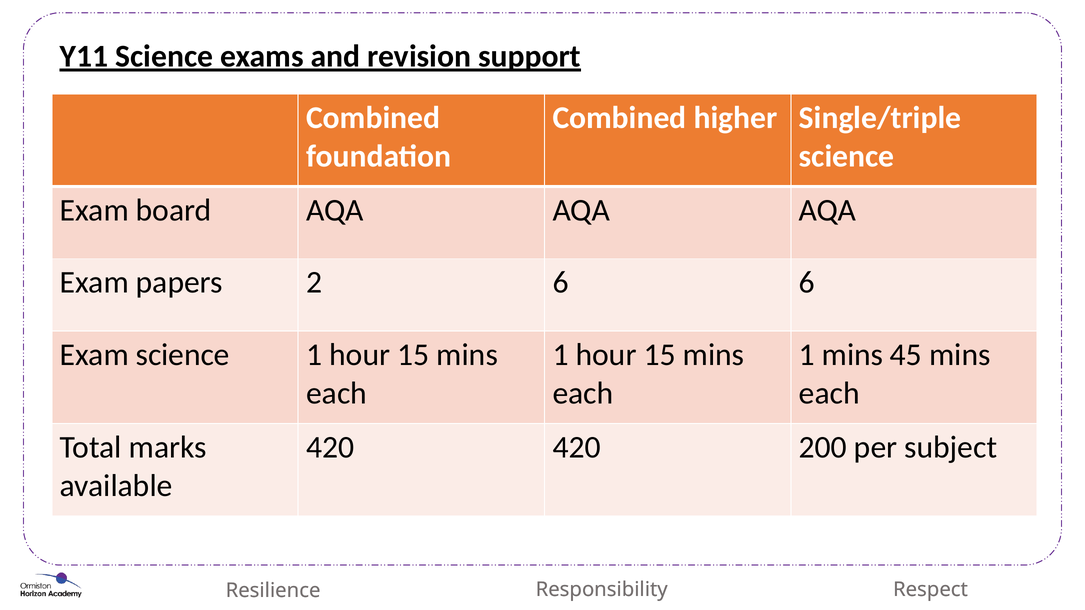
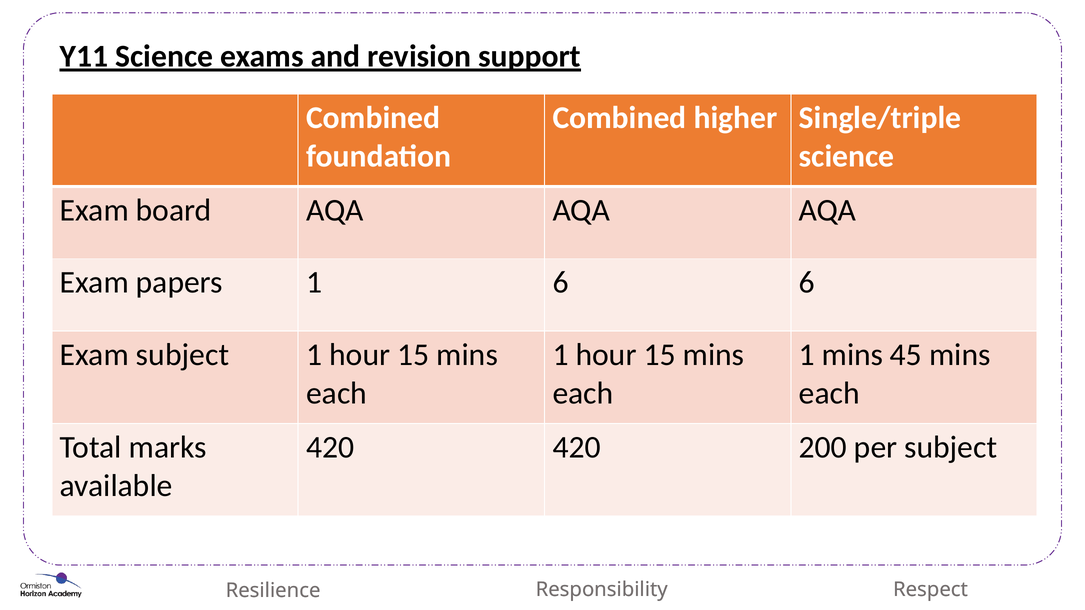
papers 2: 2 -> 1 (314, 283)
Exam science: science -> subject (183, 355)
